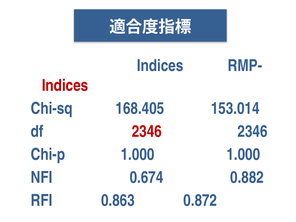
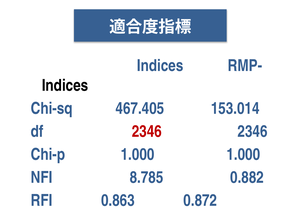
Indices colour: red -> black (65, 85)
168.405: 168.405 -> 467.405 (140, 108)
0.674: 0.674 -> 8.785 (146, 177)
